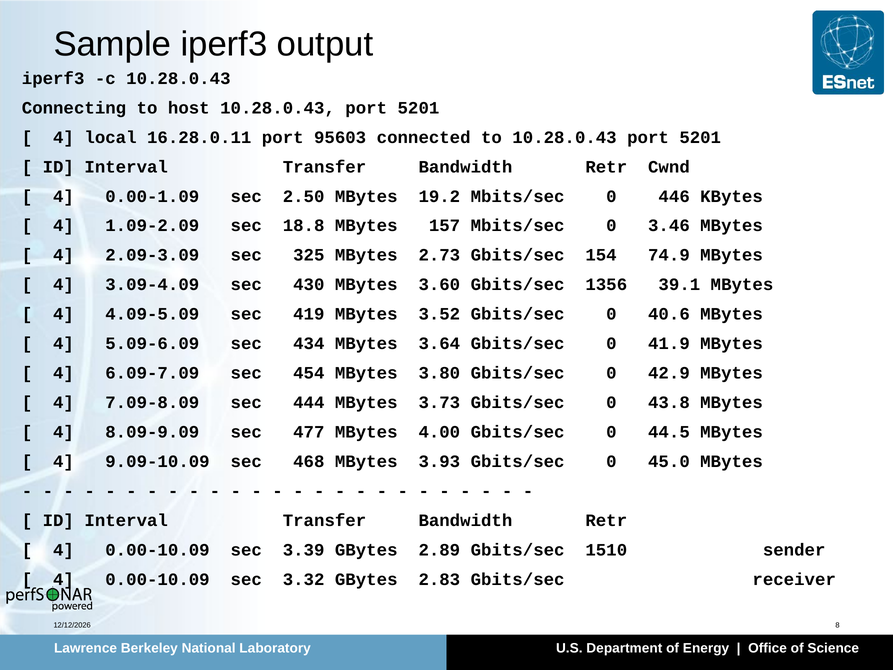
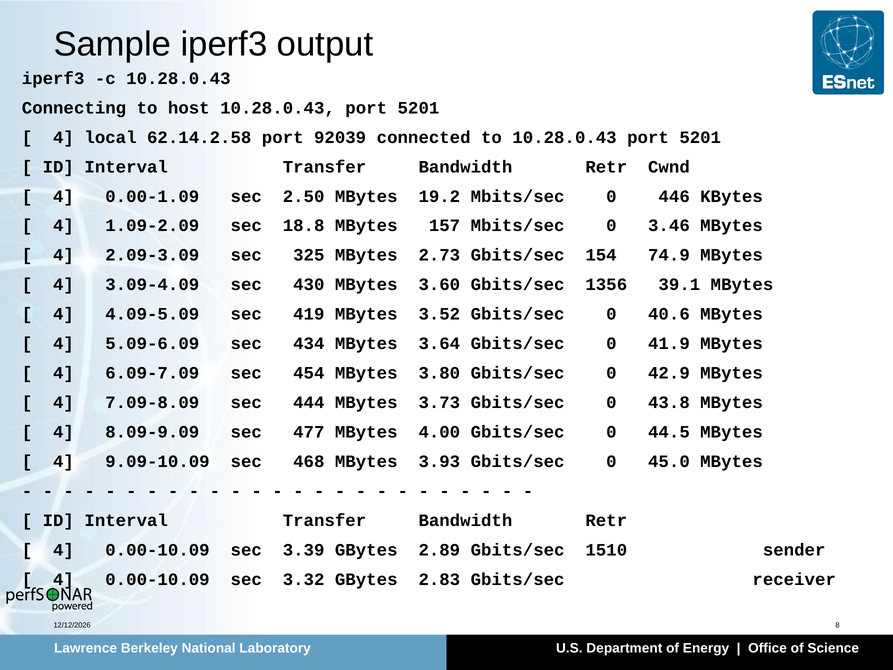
16.28.0.11: 16.28.0.11 -> 62.14.2.58 (199, 137)
95603: 95603 -> 92039 (340, 137)
